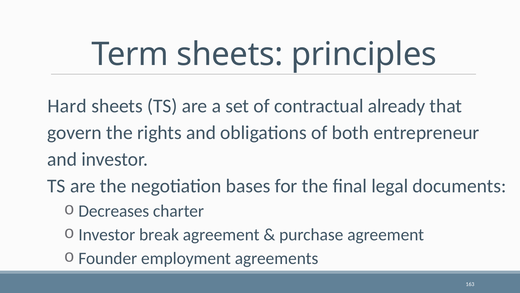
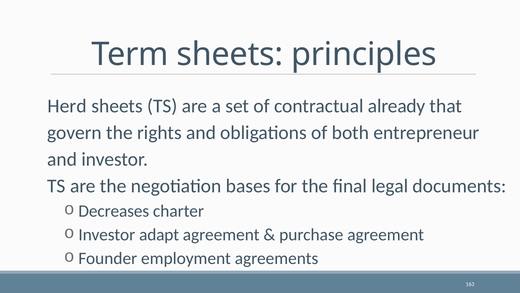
Hard: Hard -> Herd (67, 106)
break: break -> adapt (159, 234)
